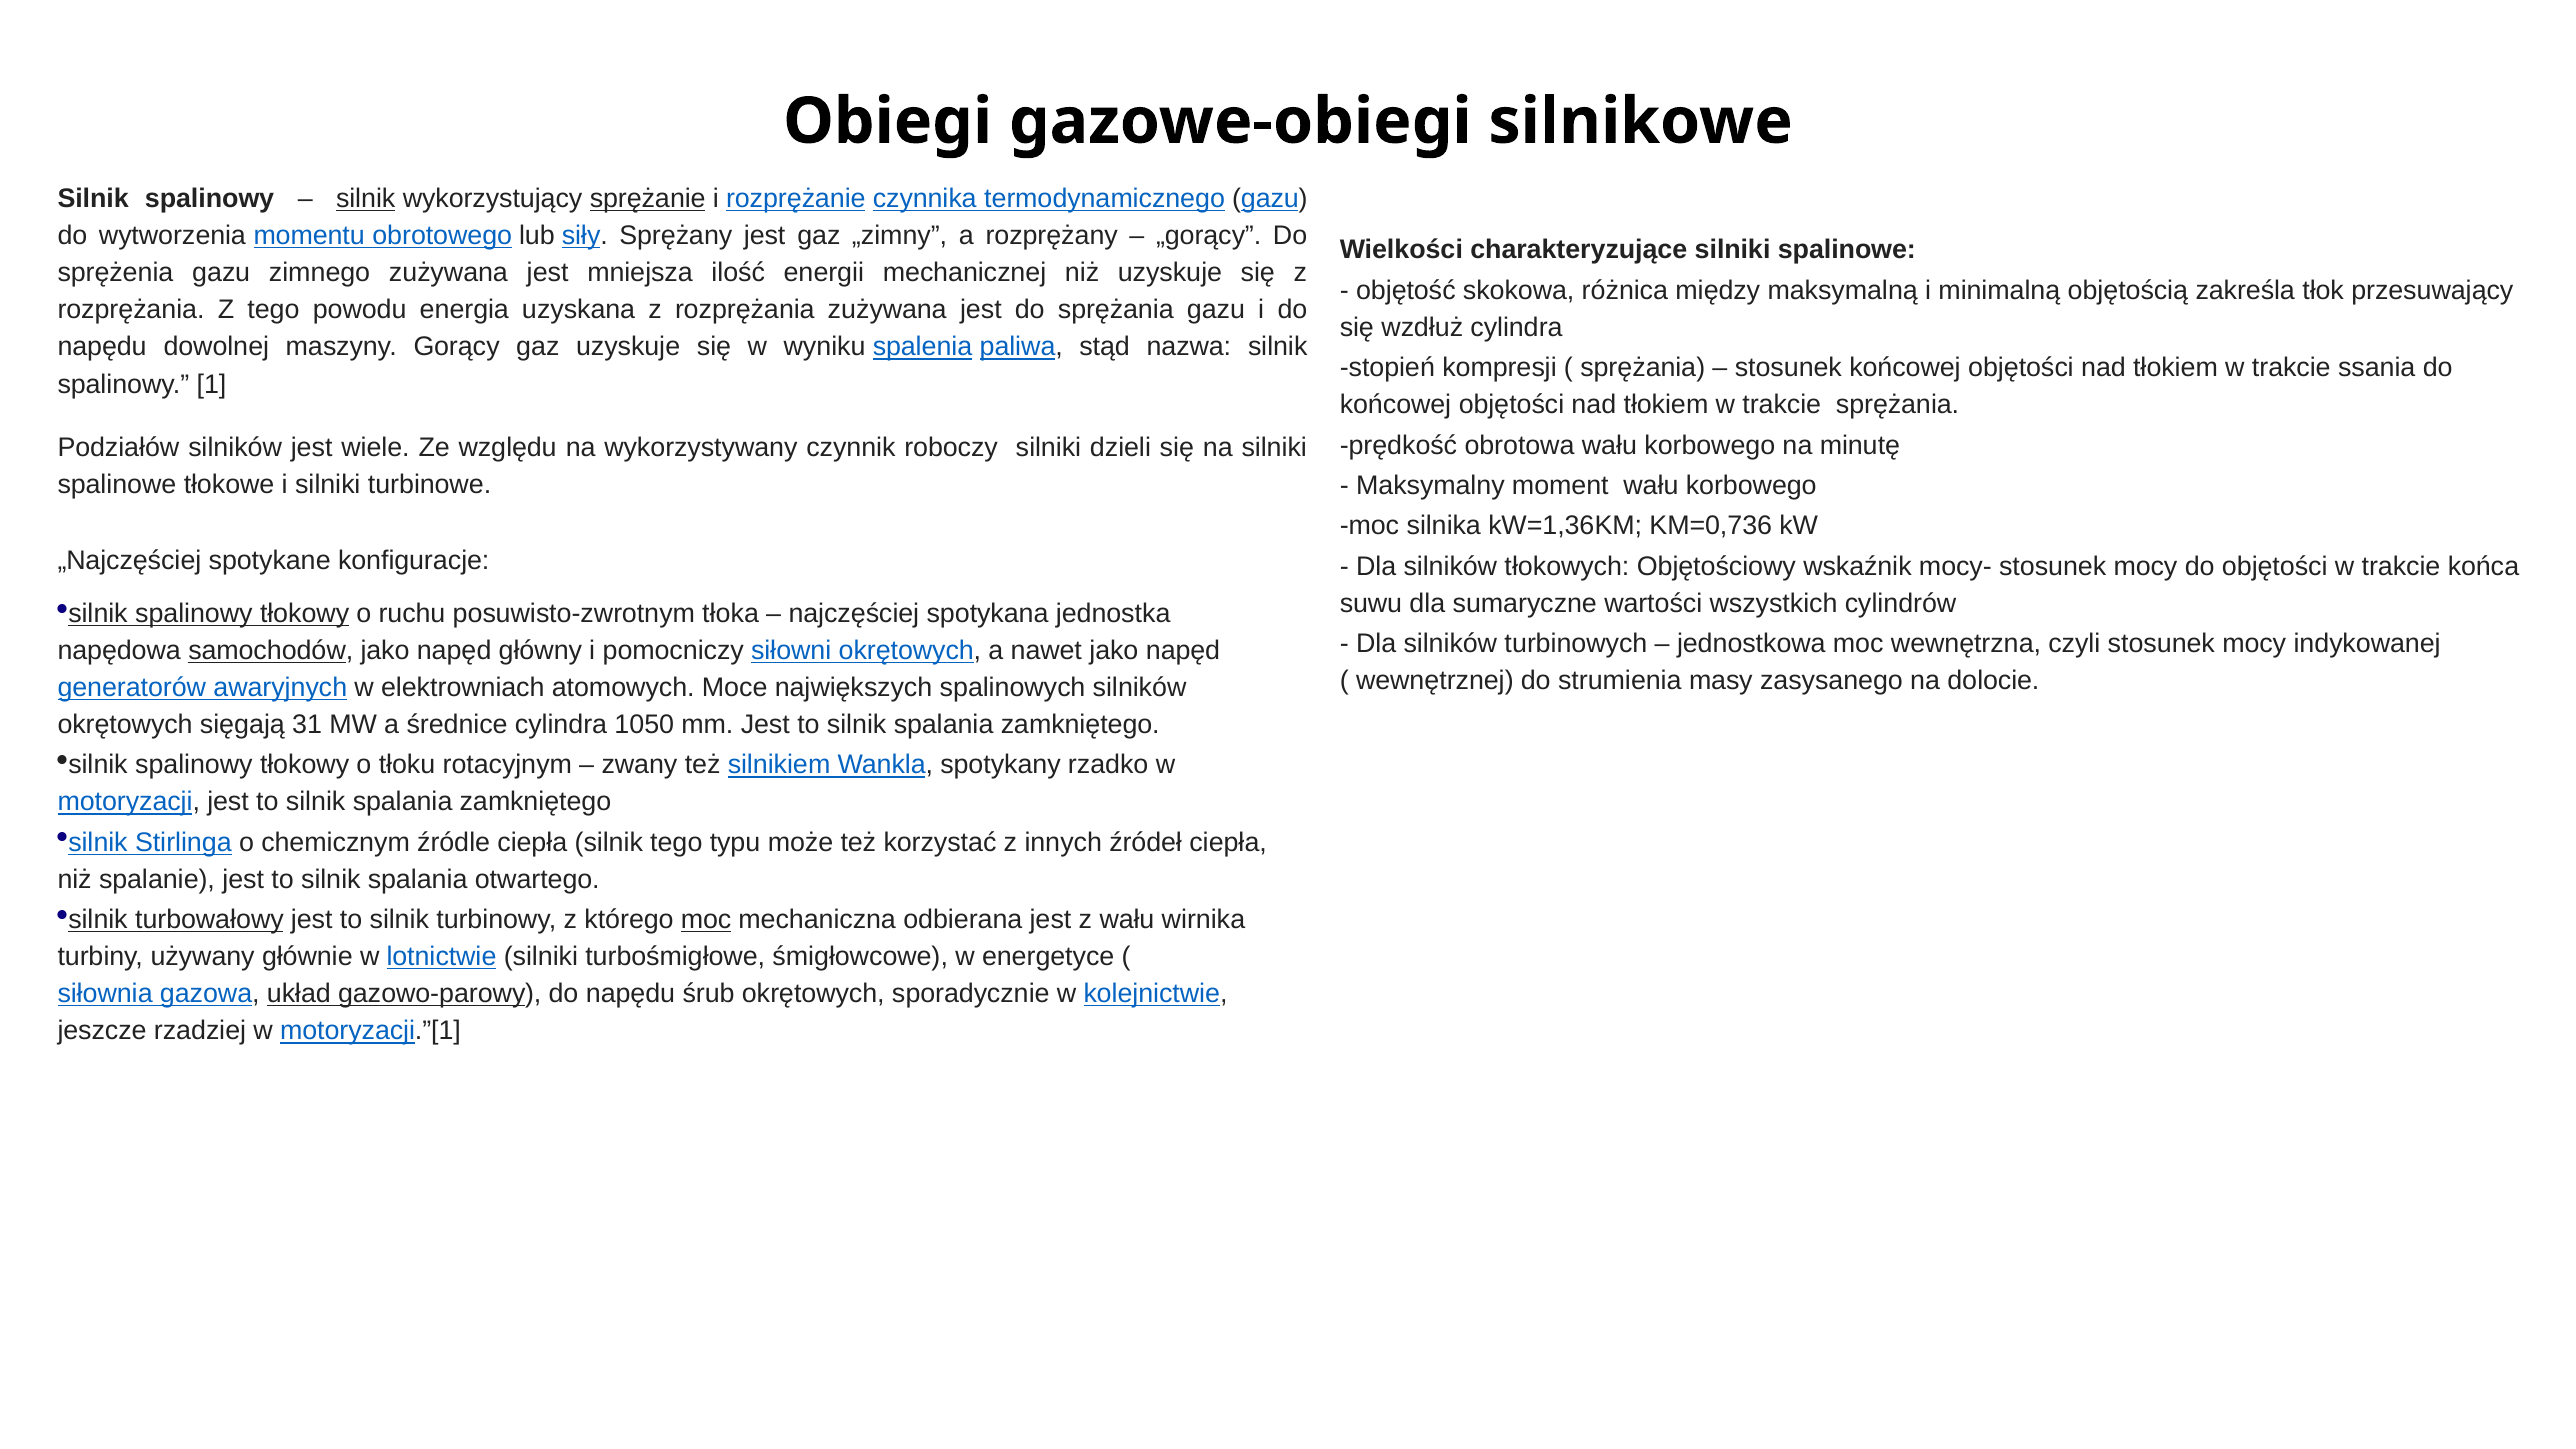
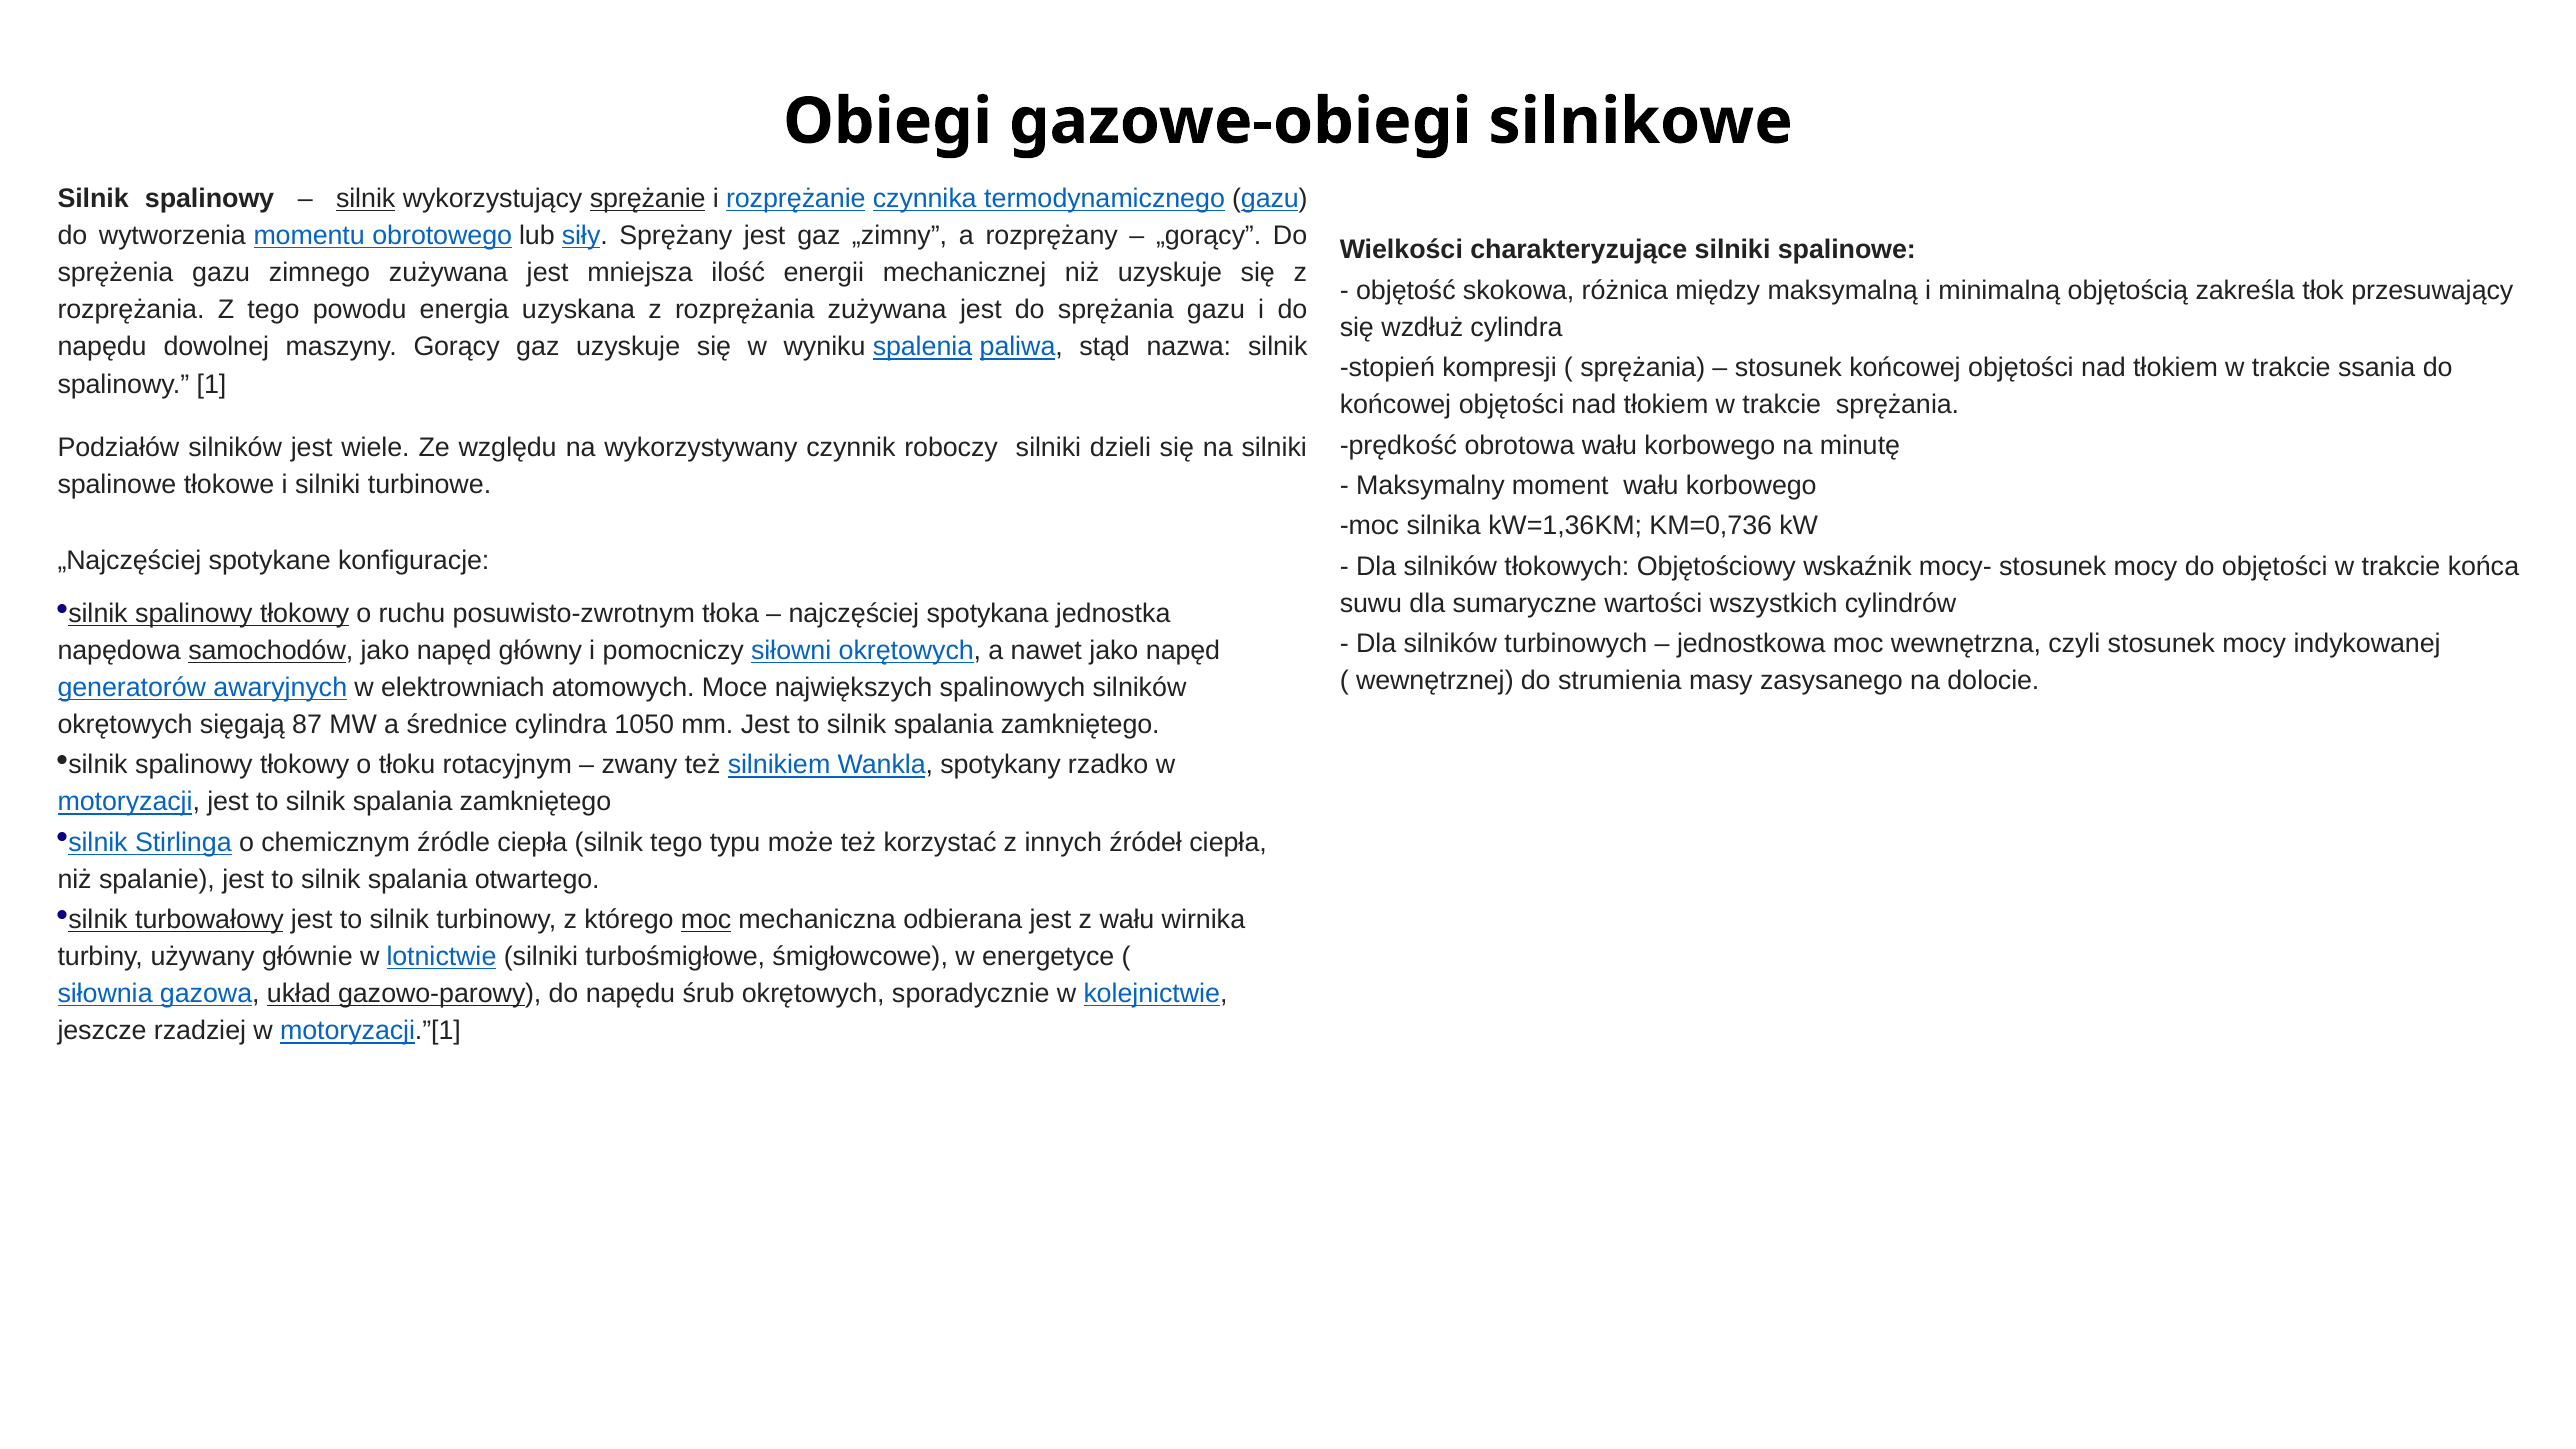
31: 31 -> 87 (307, 725)
